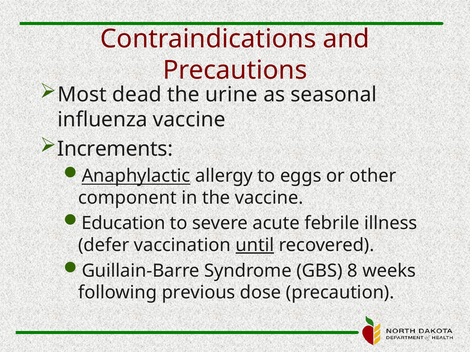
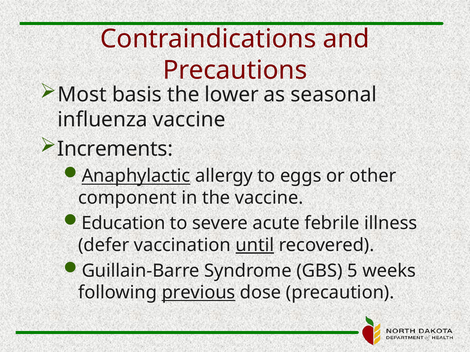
dead: dead -> basis (137, 95)
urine: urine -> lower (232, 95)
8: 8 -> 5 (352, 271)
previous underline: none -> present (199, 293)
